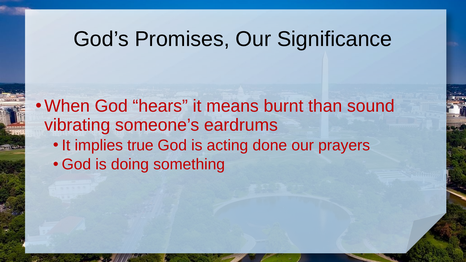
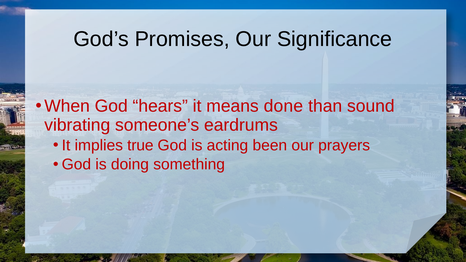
burnt: burnt -> done (283, 106)
done: done -> been (270, 145)
